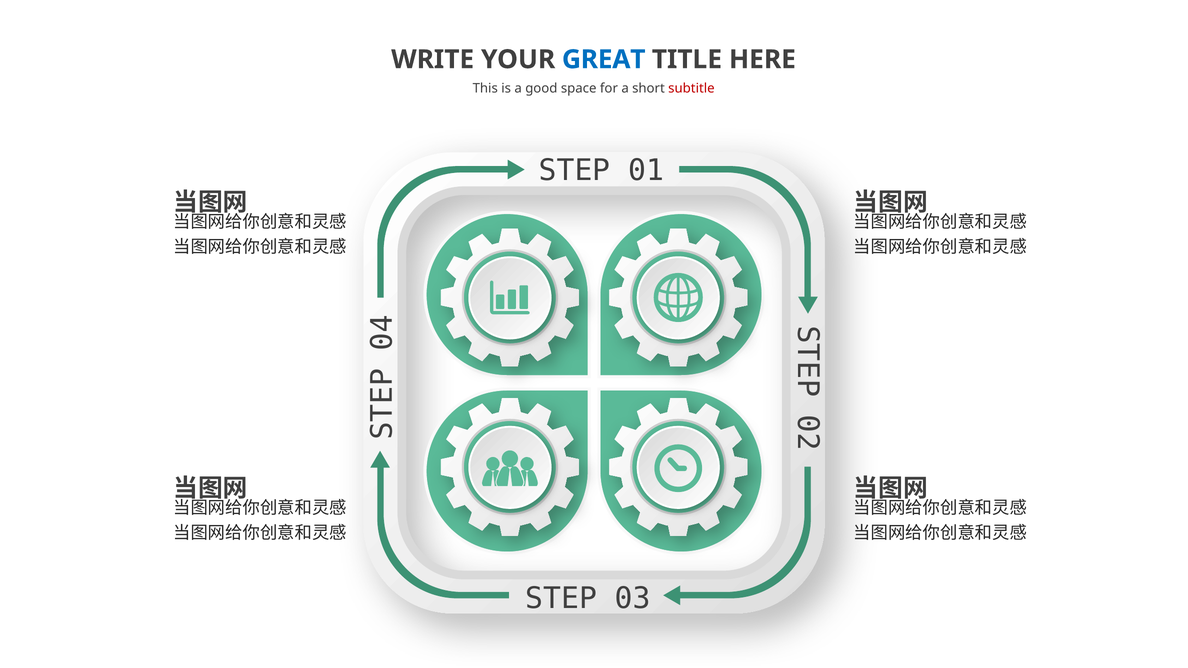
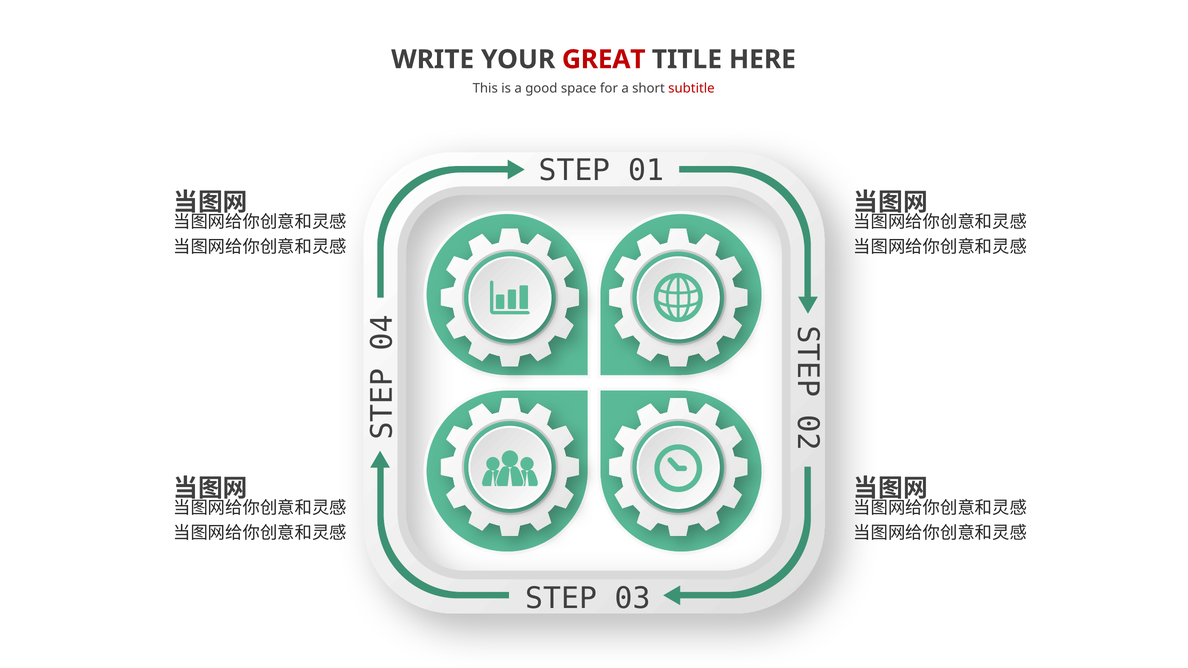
GREAT colour: blue -> red (604, 59)
